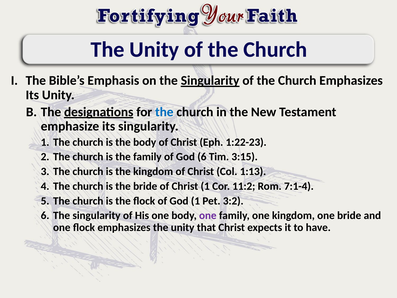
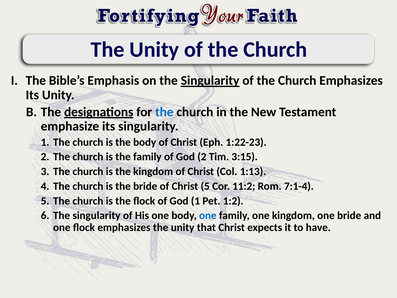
God 6: 6 -> 2 (202, 157)
Christ 1: 1 -> 5 (205, 186)
3:2: 3:2 -> 1:2 (233, 201)
one colour: purple -> blue (208, 215)
